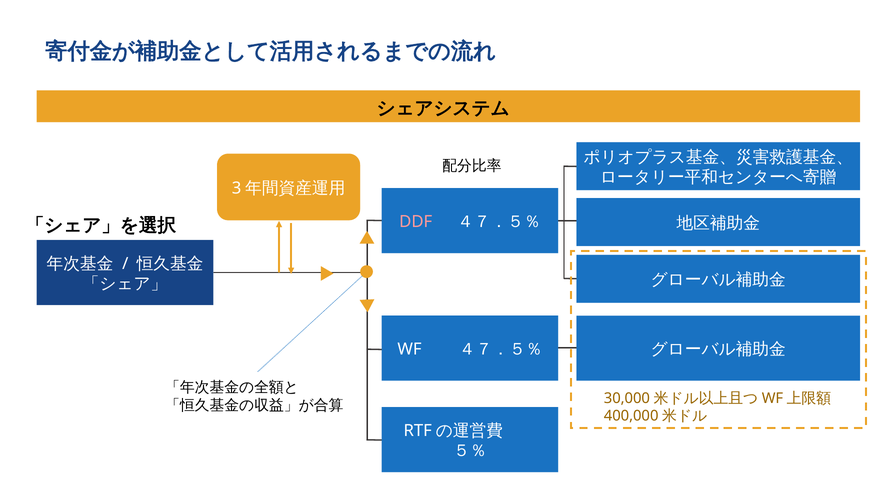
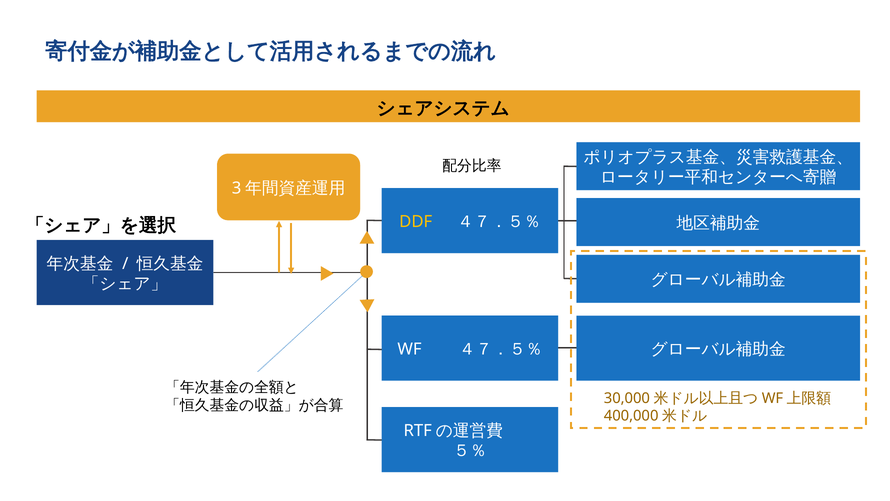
DDF colour: pink -> yellow (416, 222)
